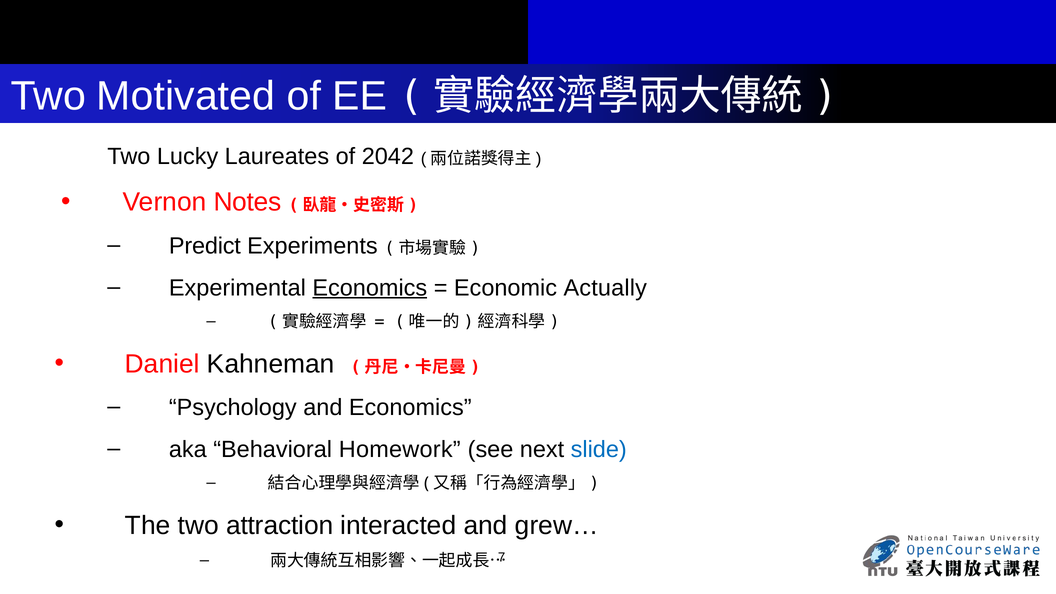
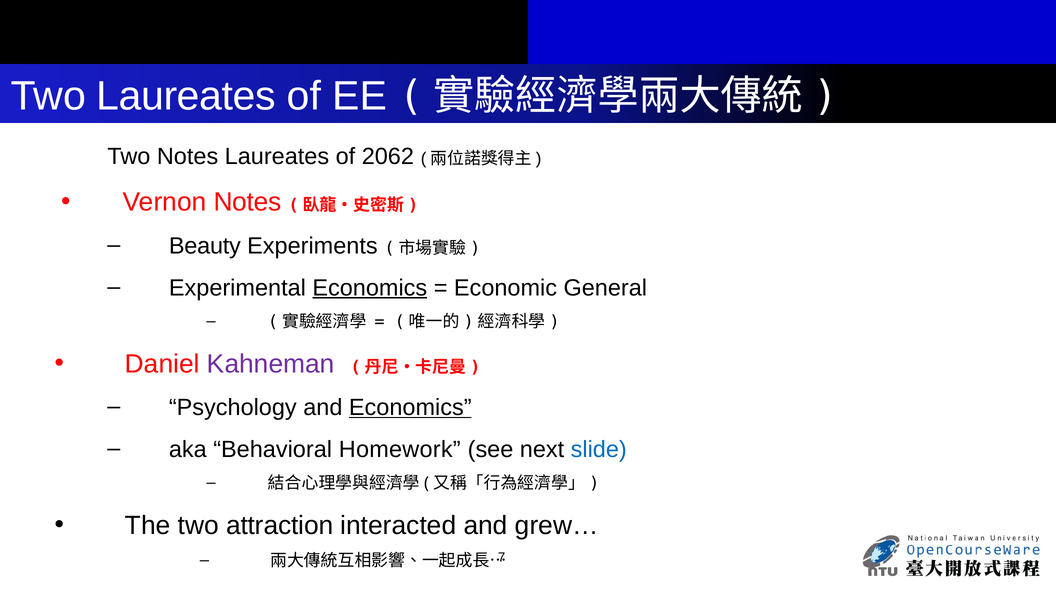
Two Motivated: Motivated -> Laureates (186, 96)
Two Lucky: Lucky -> Notes (188, 156)
2042: 2042 -> 2062 (388, 156)
Predict: Predict -> Beauty (205, 246)
Actually: Actually -> General (605, 288)
Kahneman colour: black -> purple (271, 364)
Economics underline: none -> present (410, 407)
